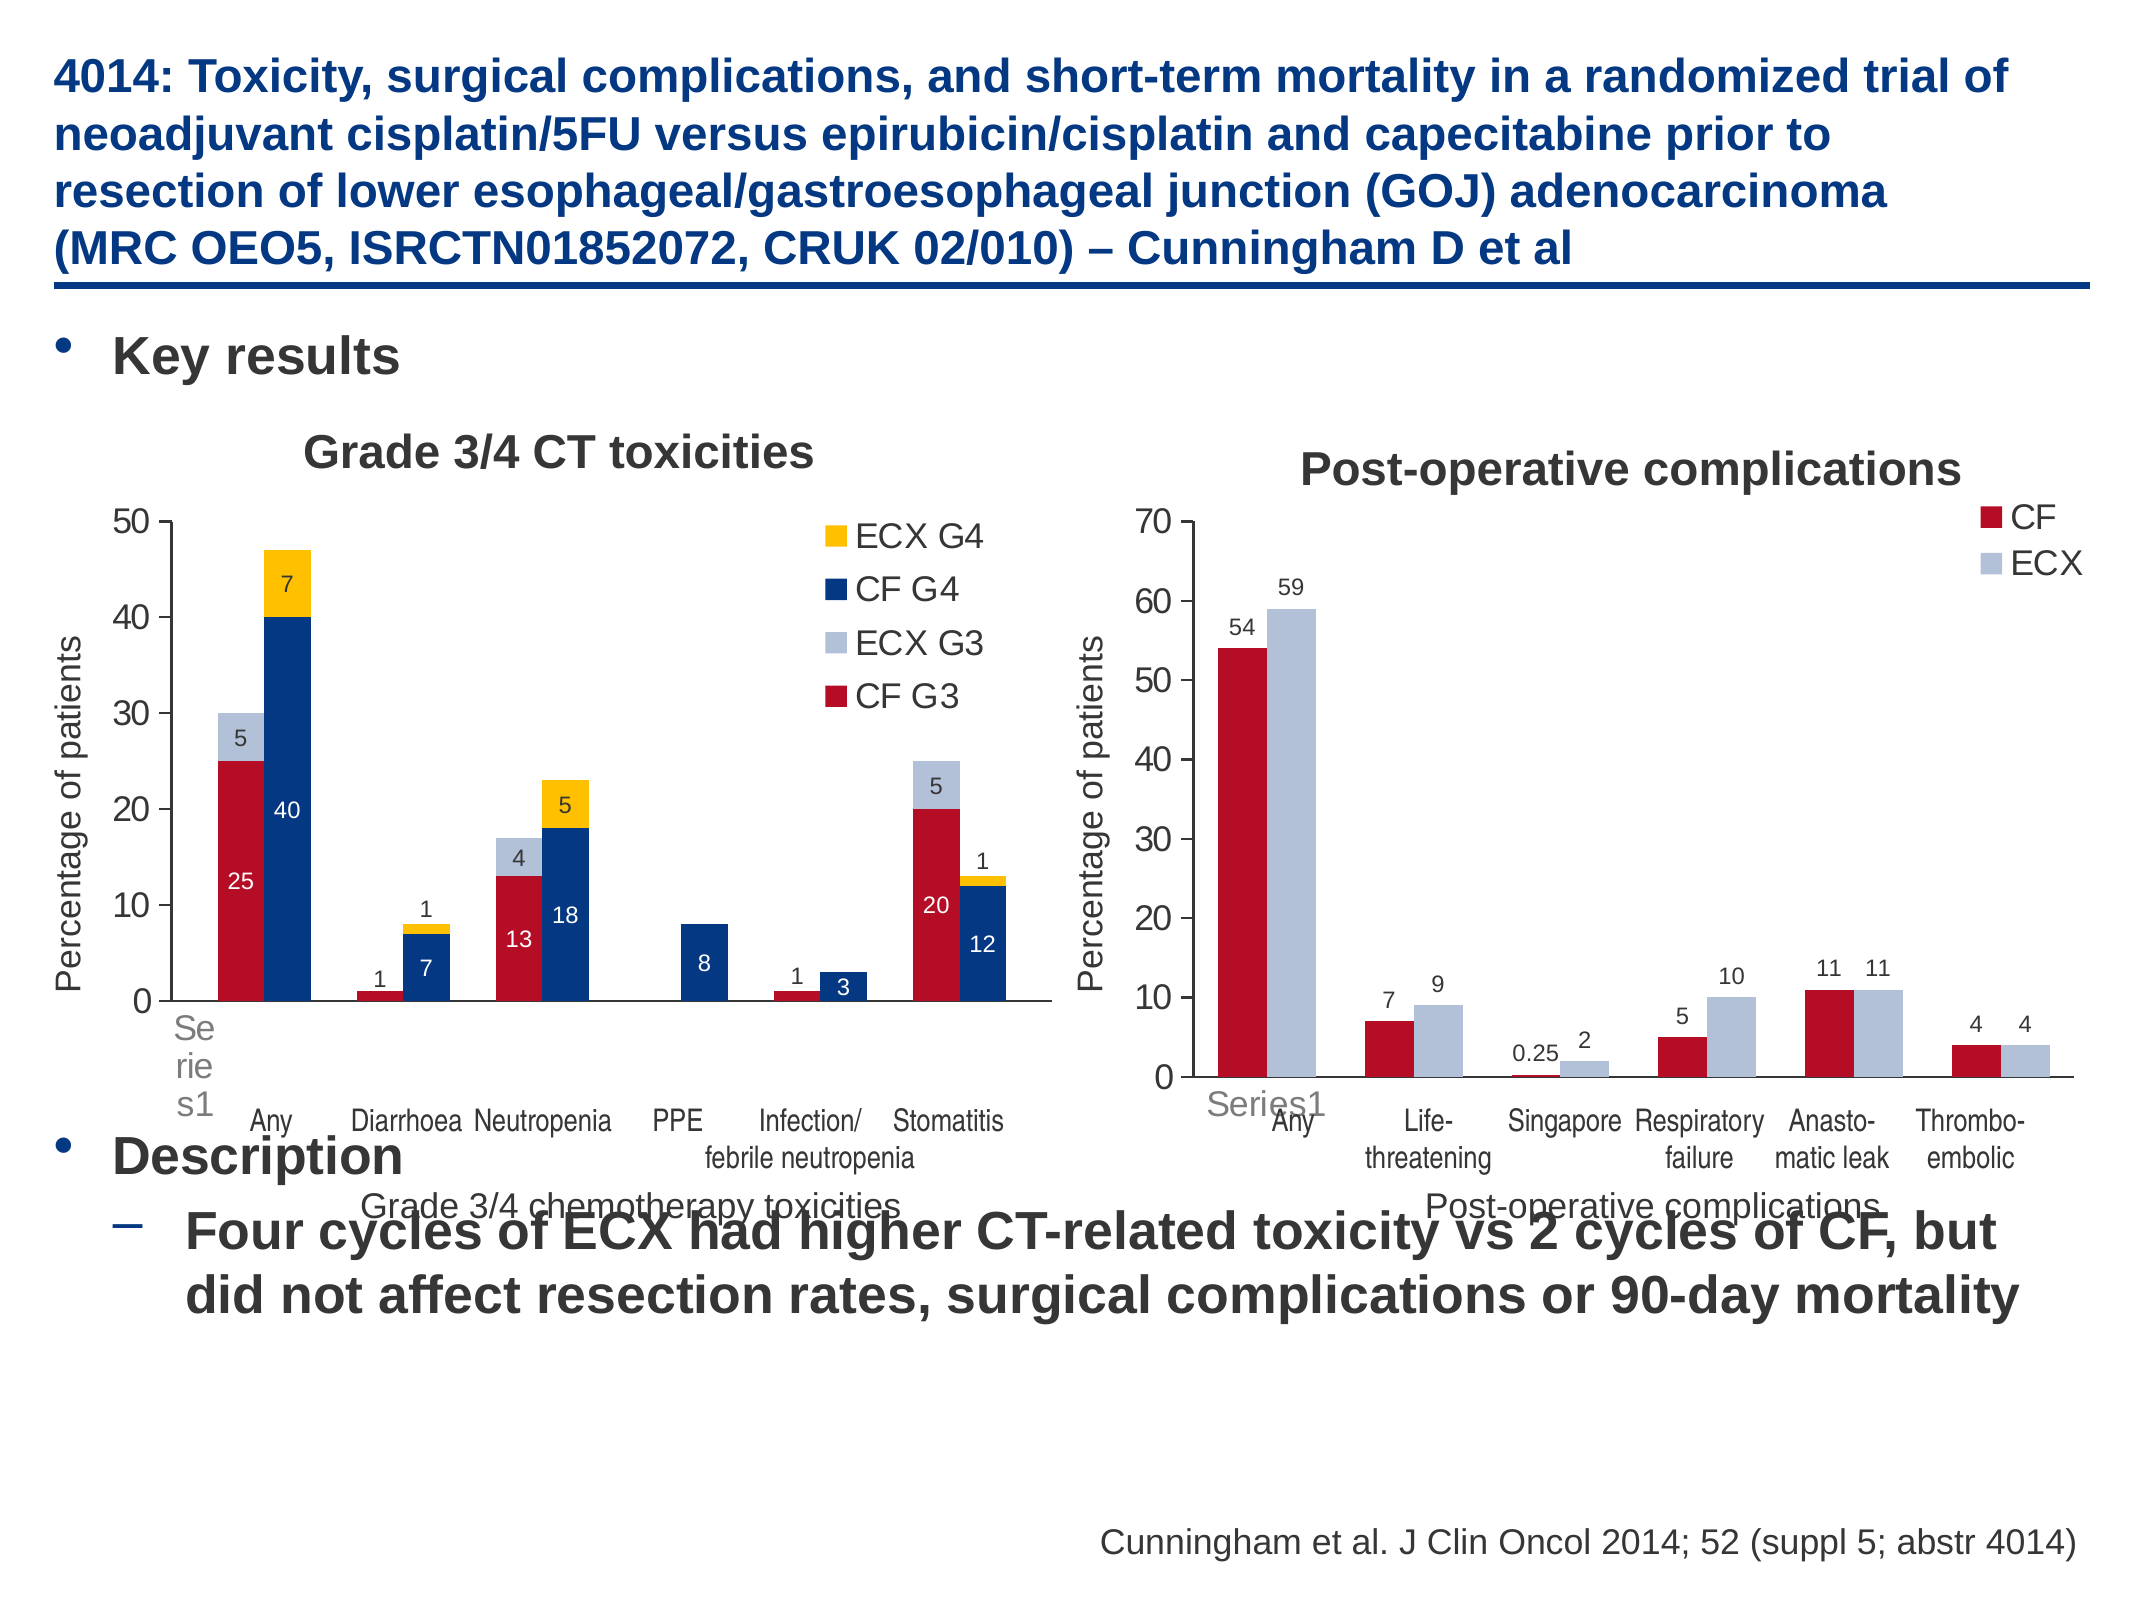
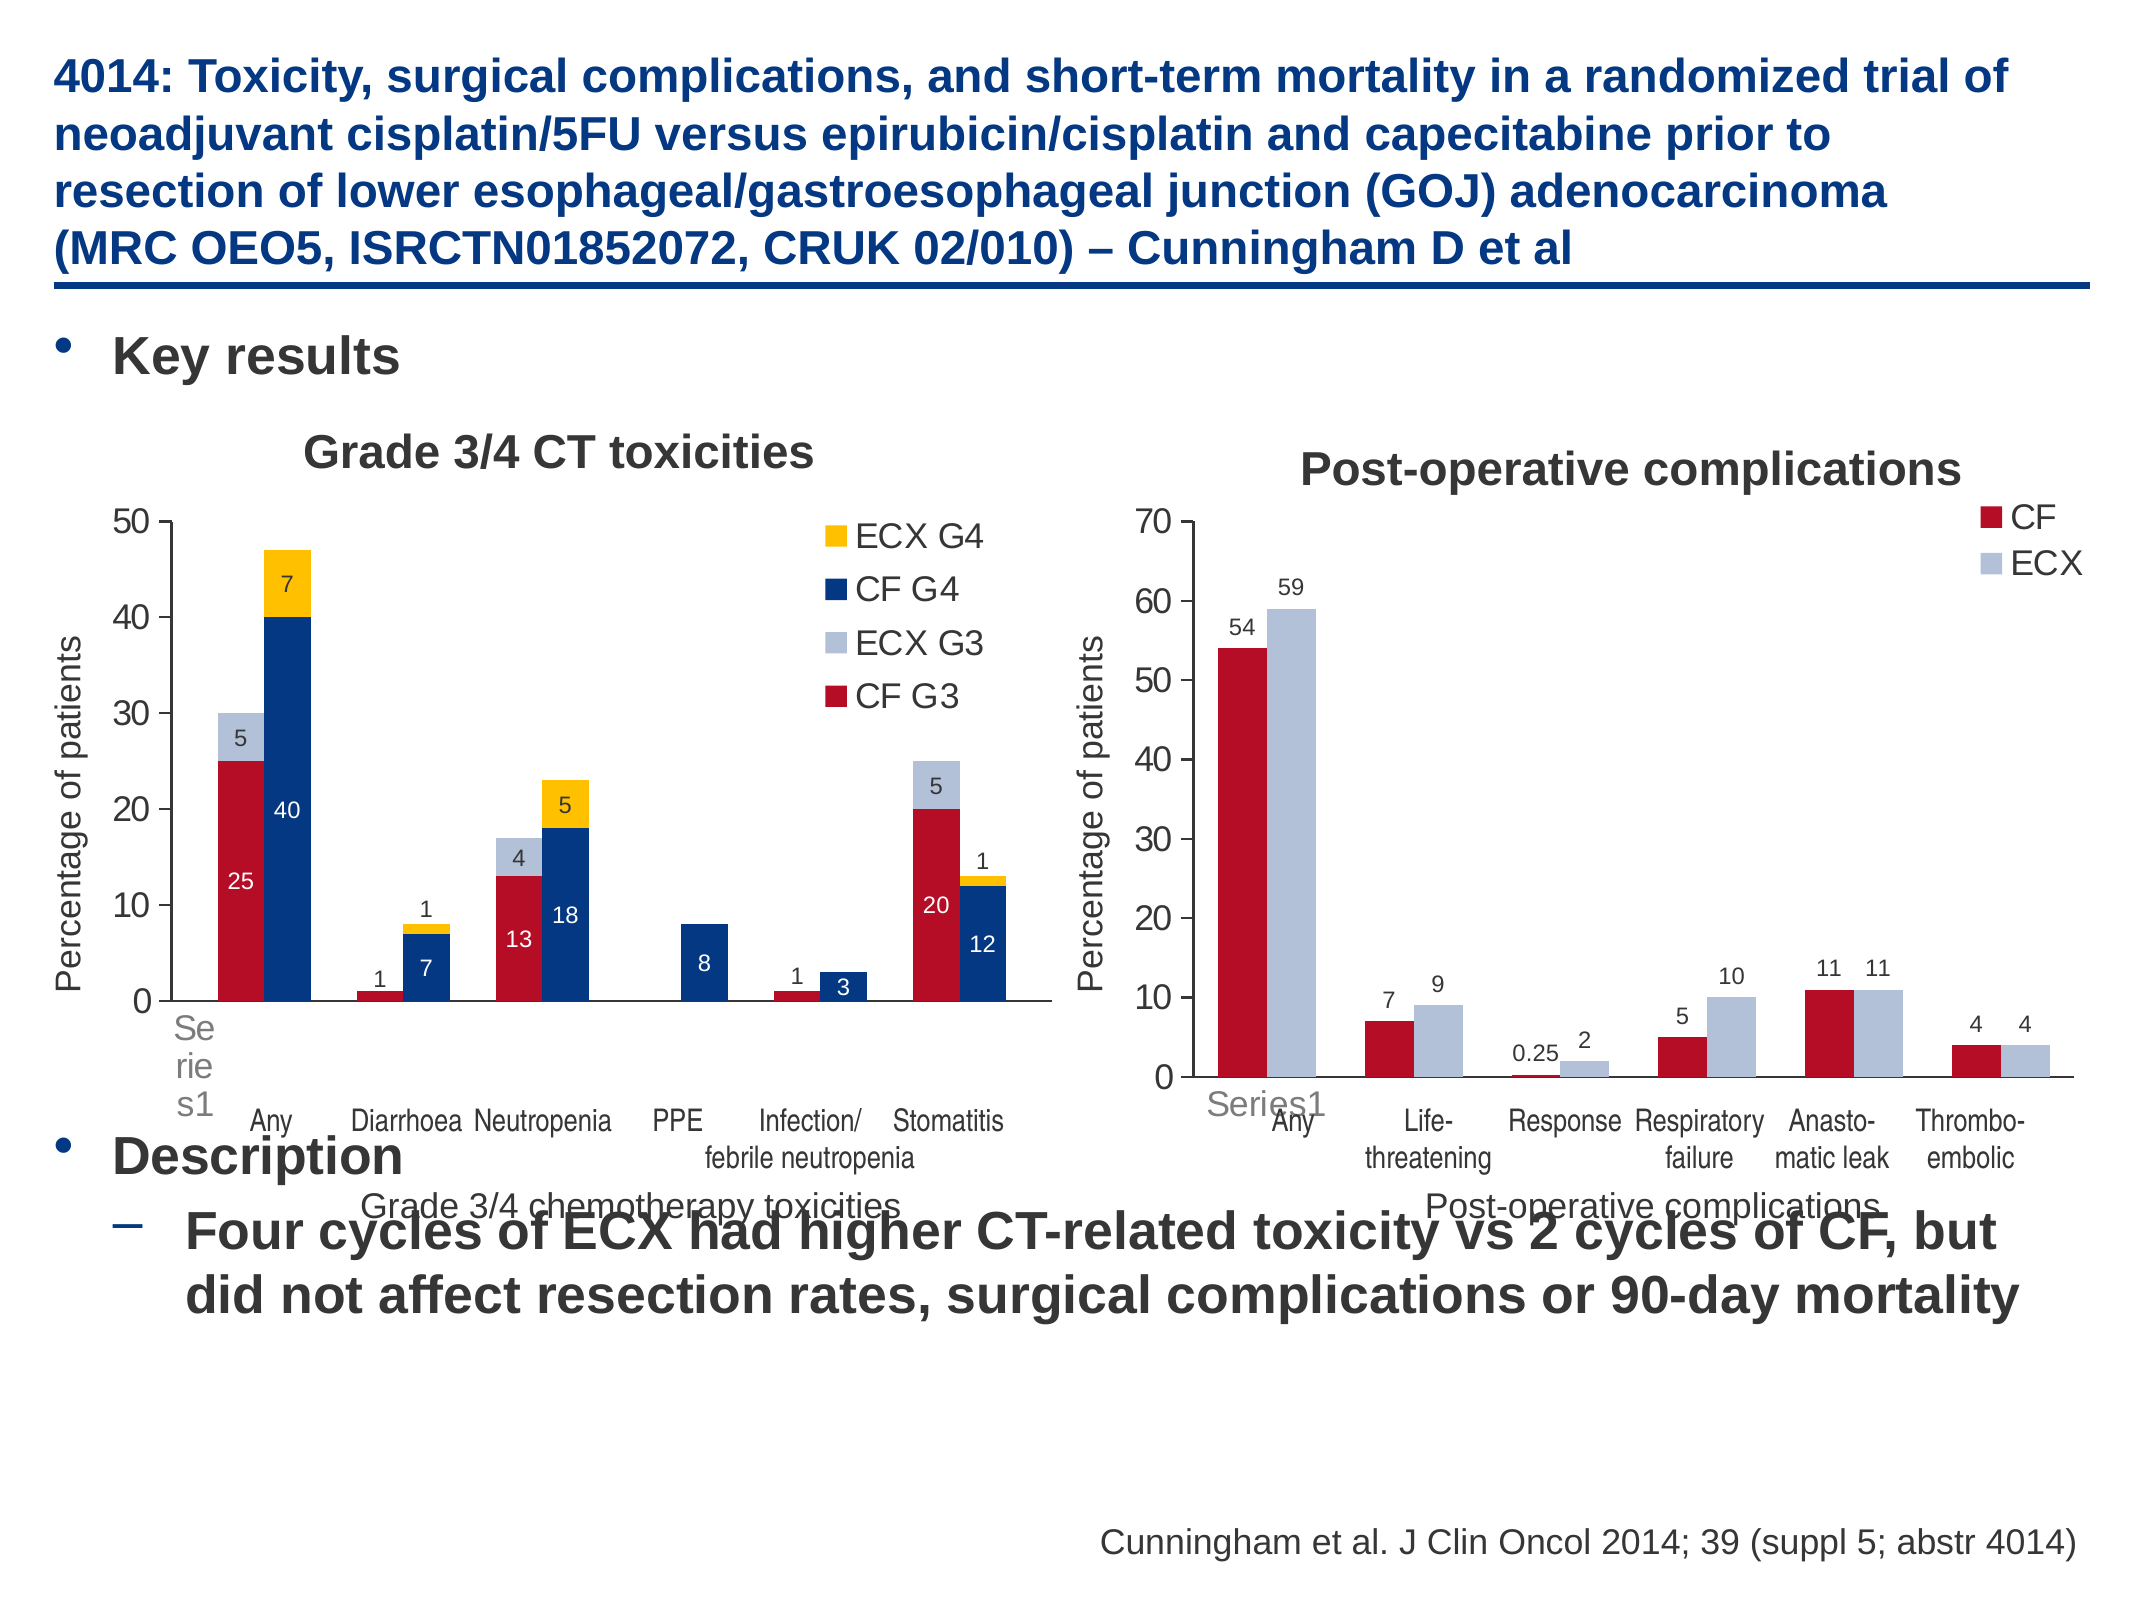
Singapore: Singapore -> Response (1565, 1121)
52: 52 -> 39 (1720, 1542)
